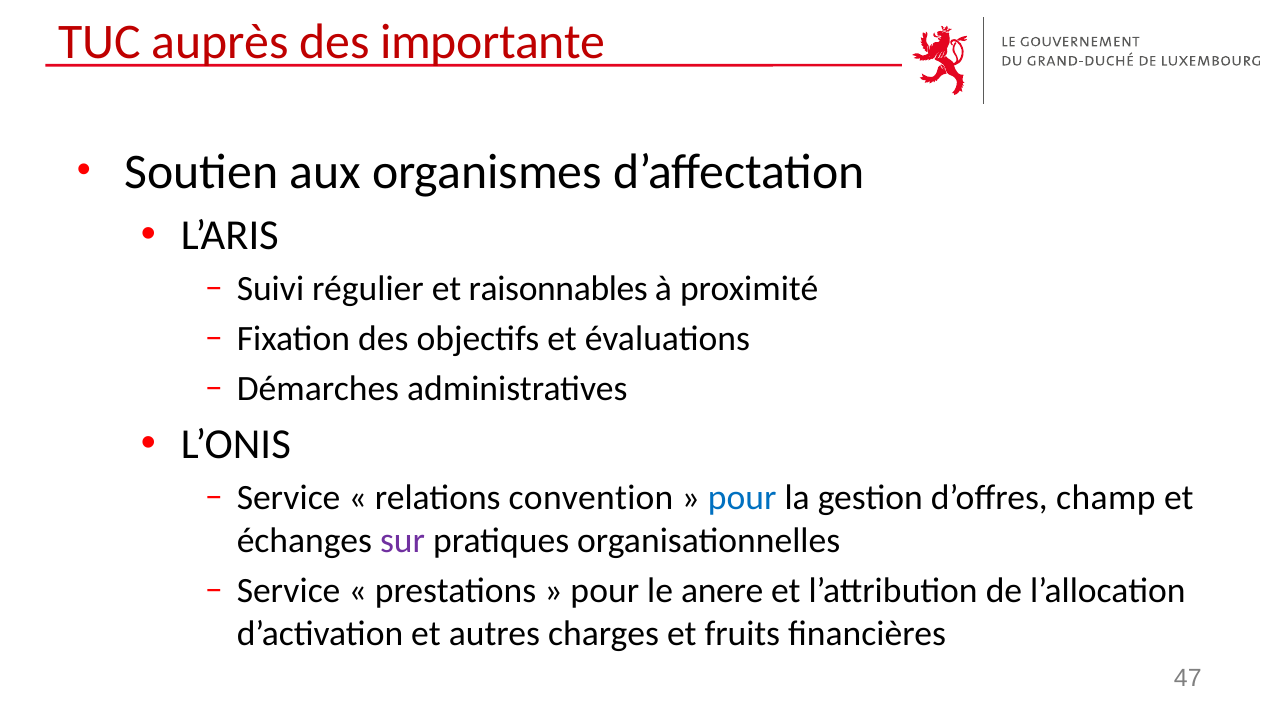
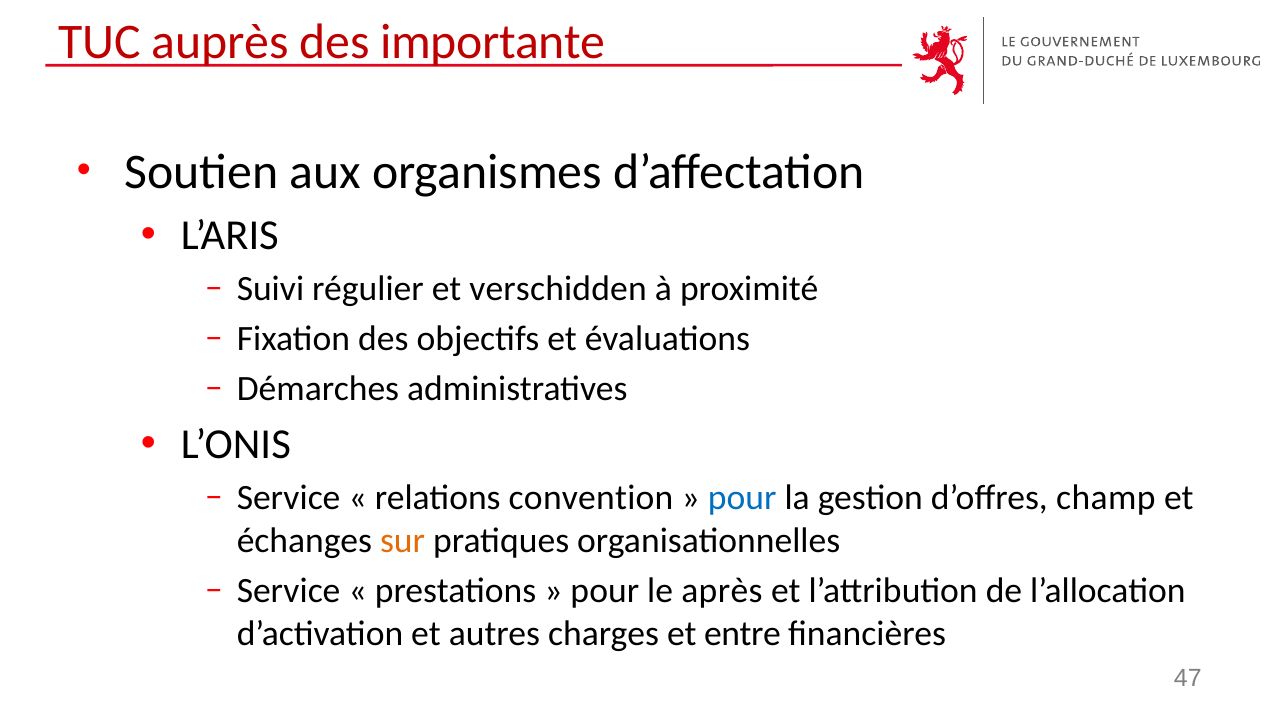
raisonnables: raisonnables -> verschidden (558, 289)
sur colour: purple -> orange (403, 541)
anere: anere -> après (722, 591)
fruits: fruits -> entre (742, 633)
